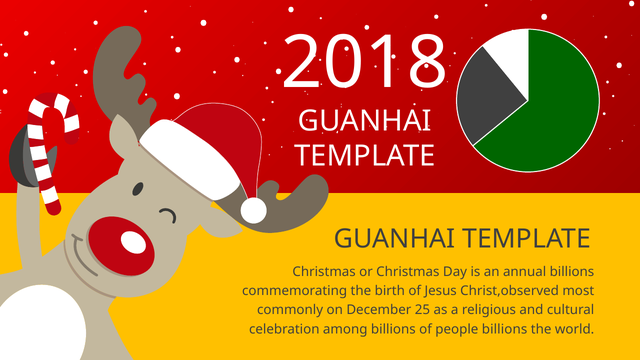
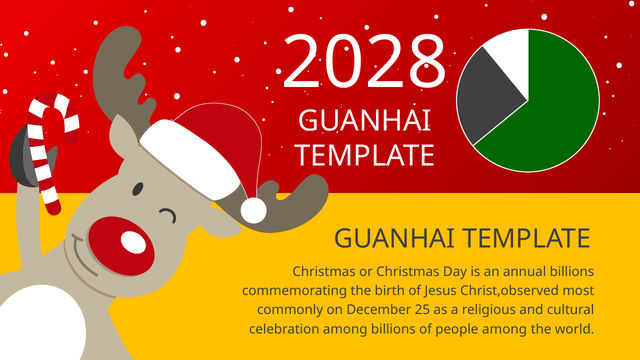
2018: 2018 -> 2028 (365, 63)
people billions: billions -> among (505, 329)
